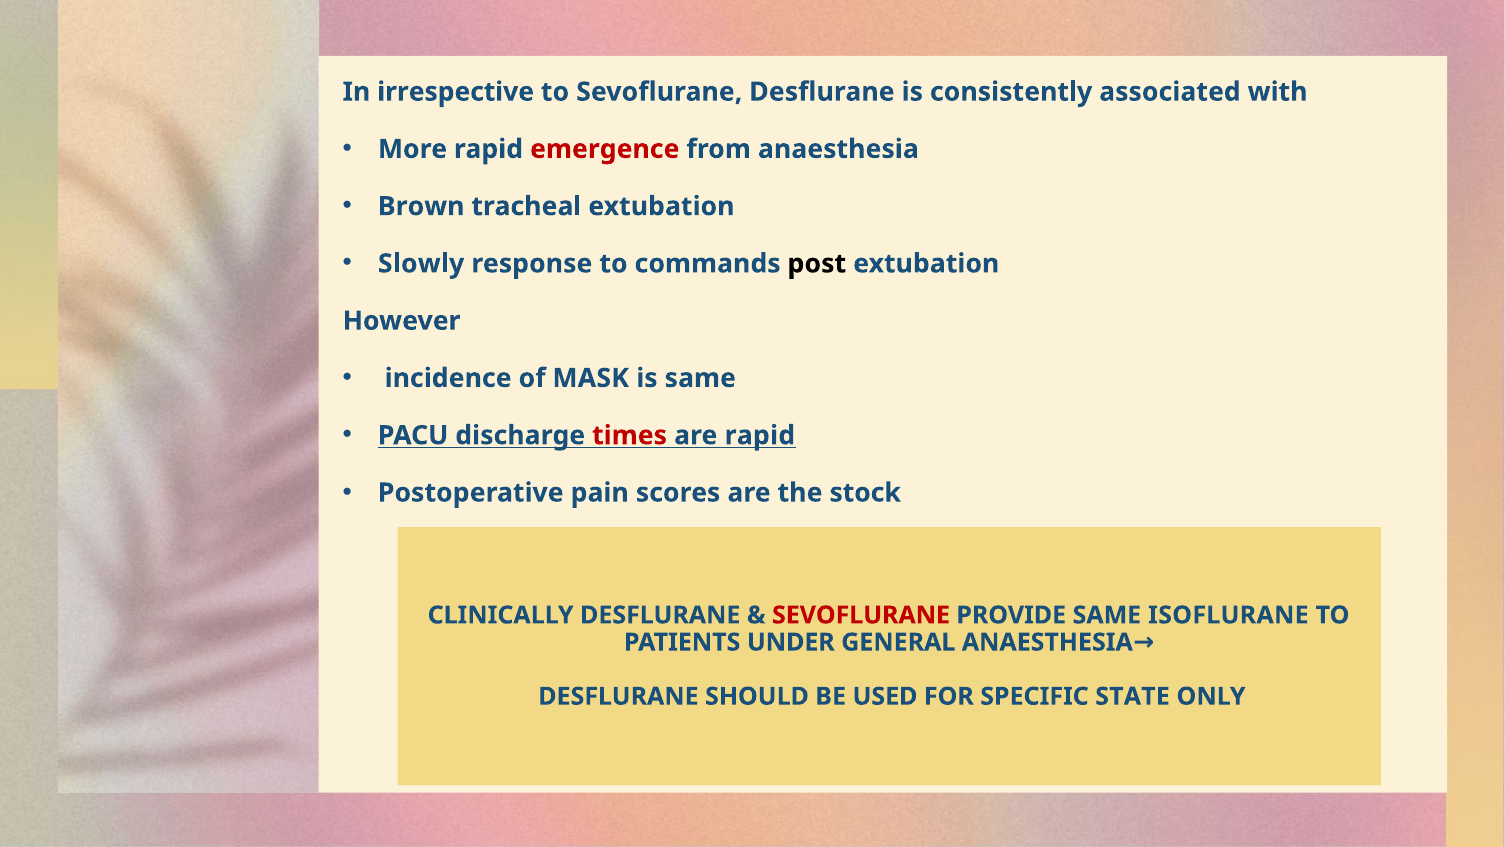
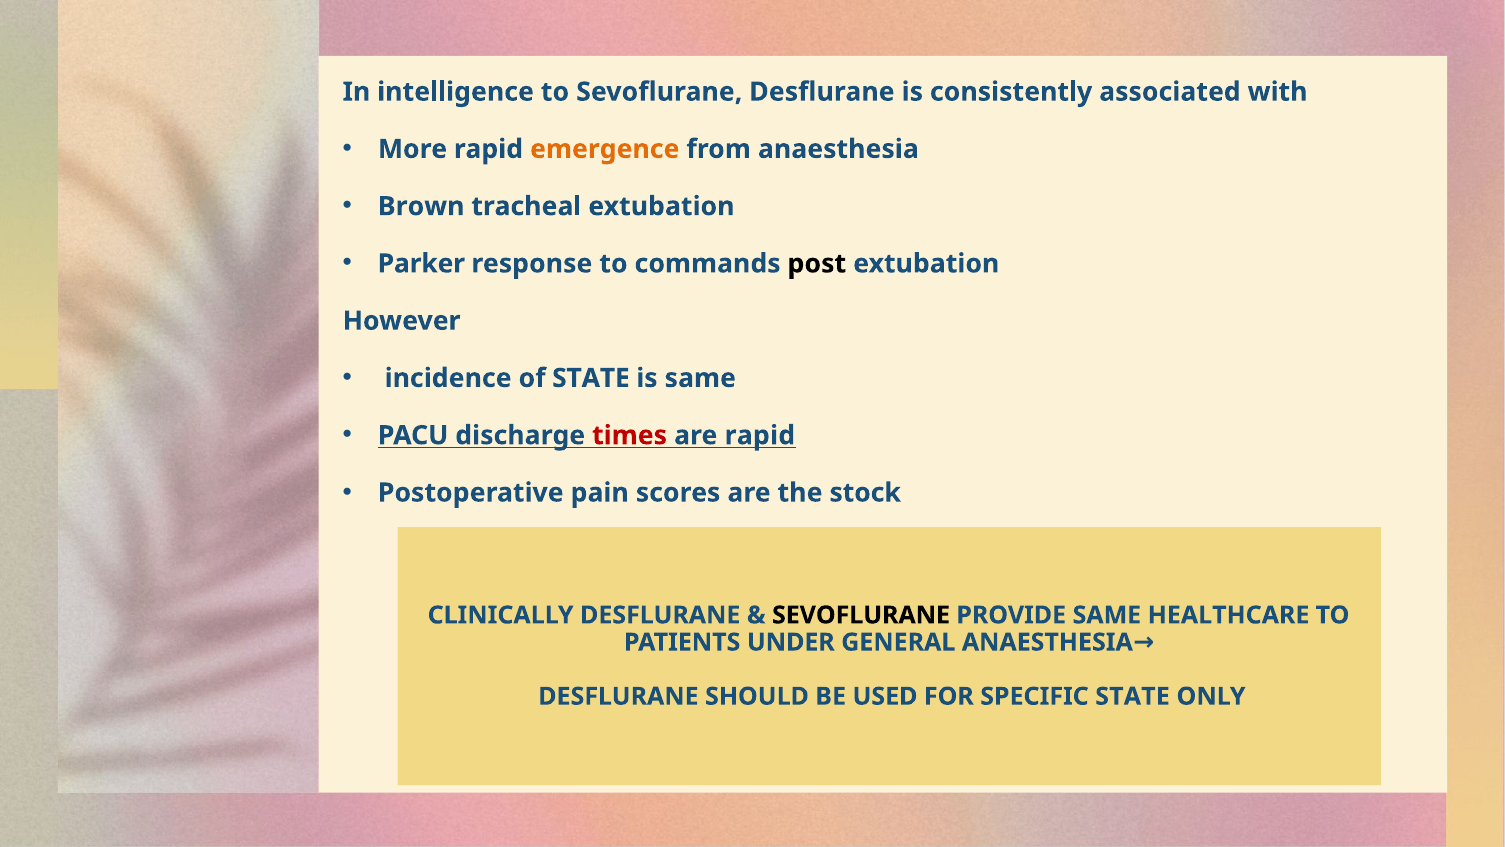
irrespective: irrespective -> intelligence (456, 92)
emergence colour: red -> orange (605, 149)
Slowly: Slowly -> Parker (421, 264)
of MASK: MASK -> STATE (591, 378)
SEVOFLURANE colour: red -> black (861, 615)
ISOFLURANE: ISOFLURANE -> HEALTHCARE (1229, 615)
